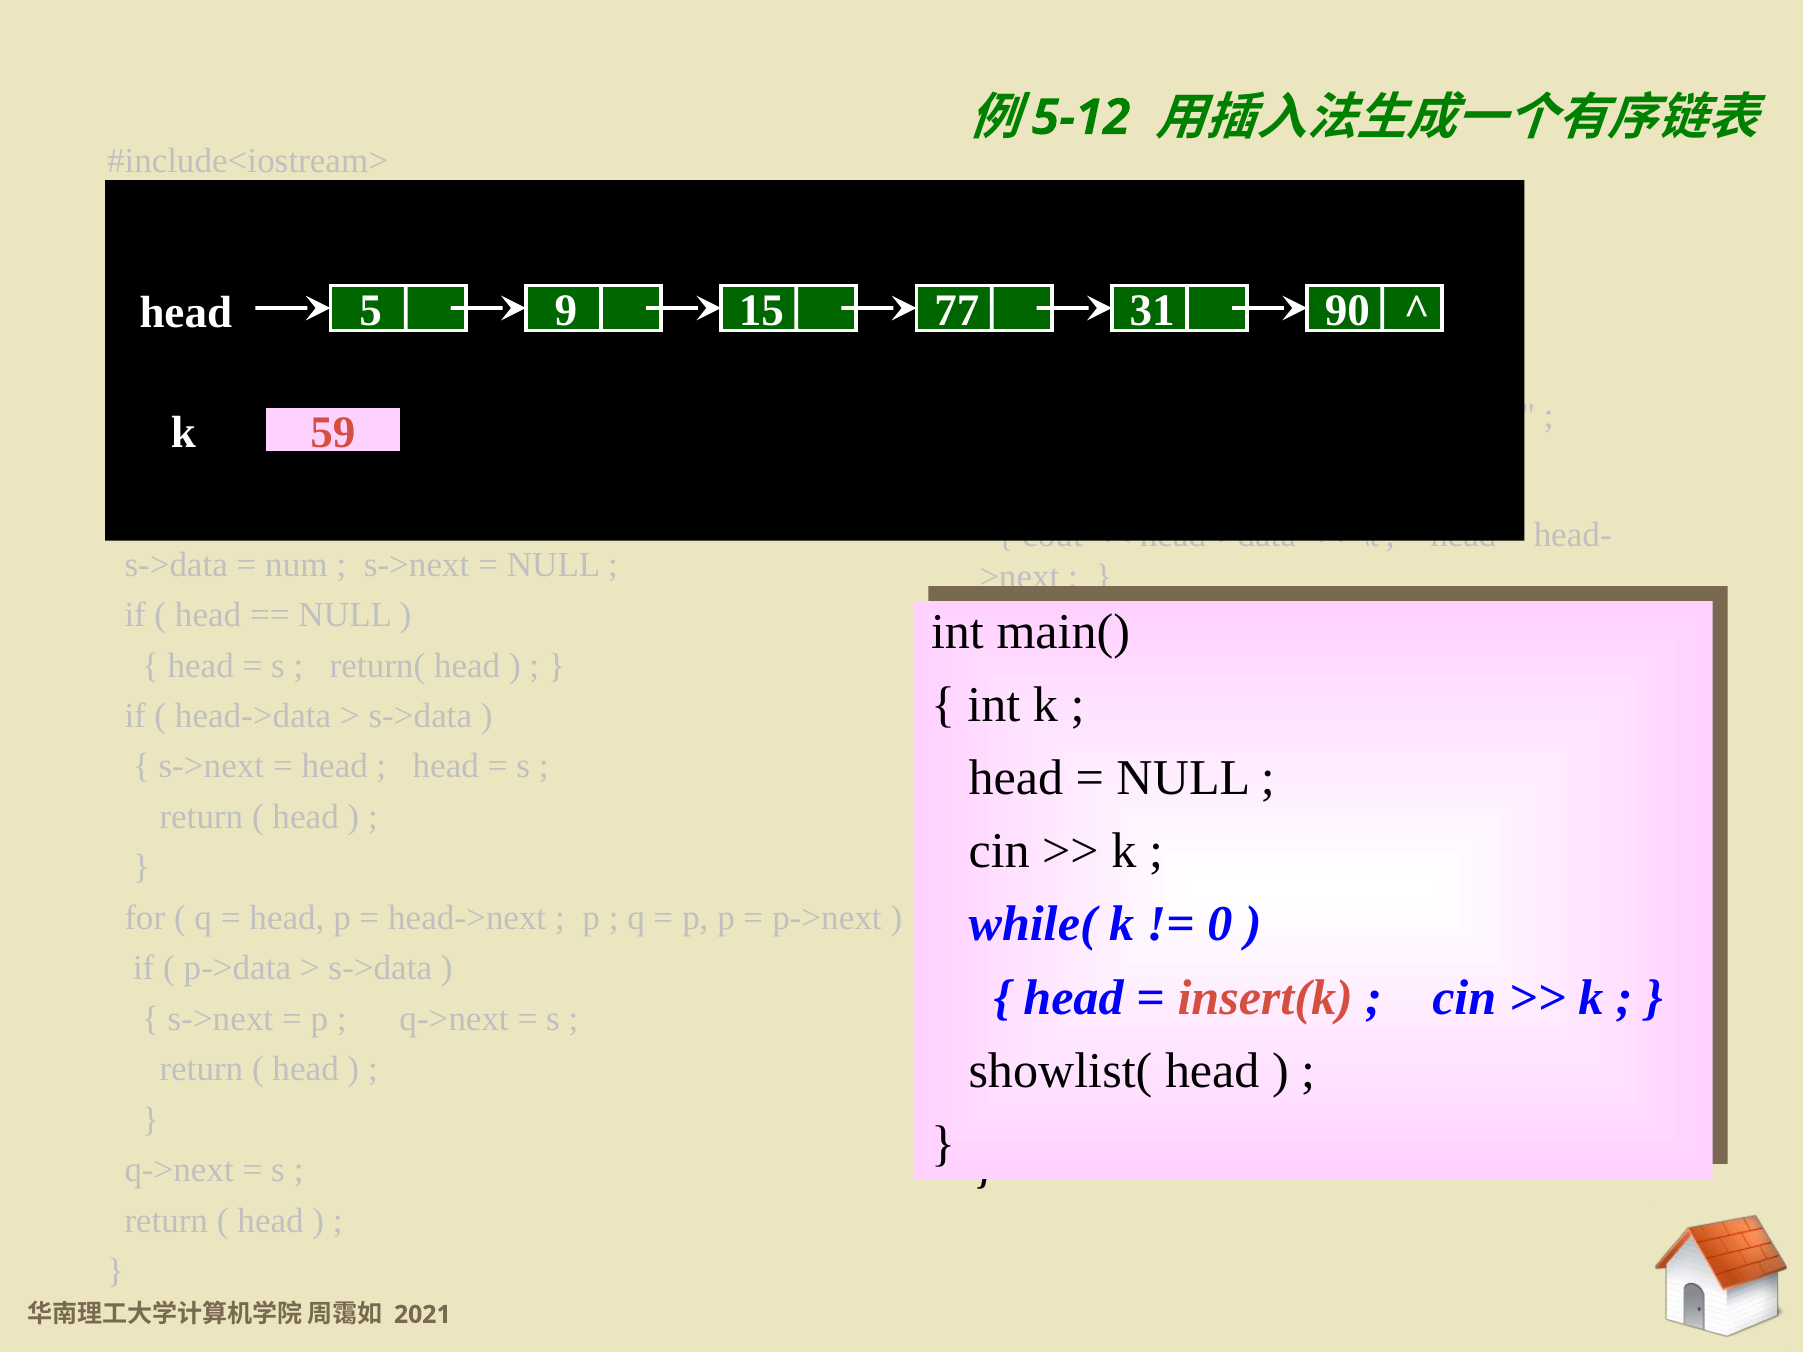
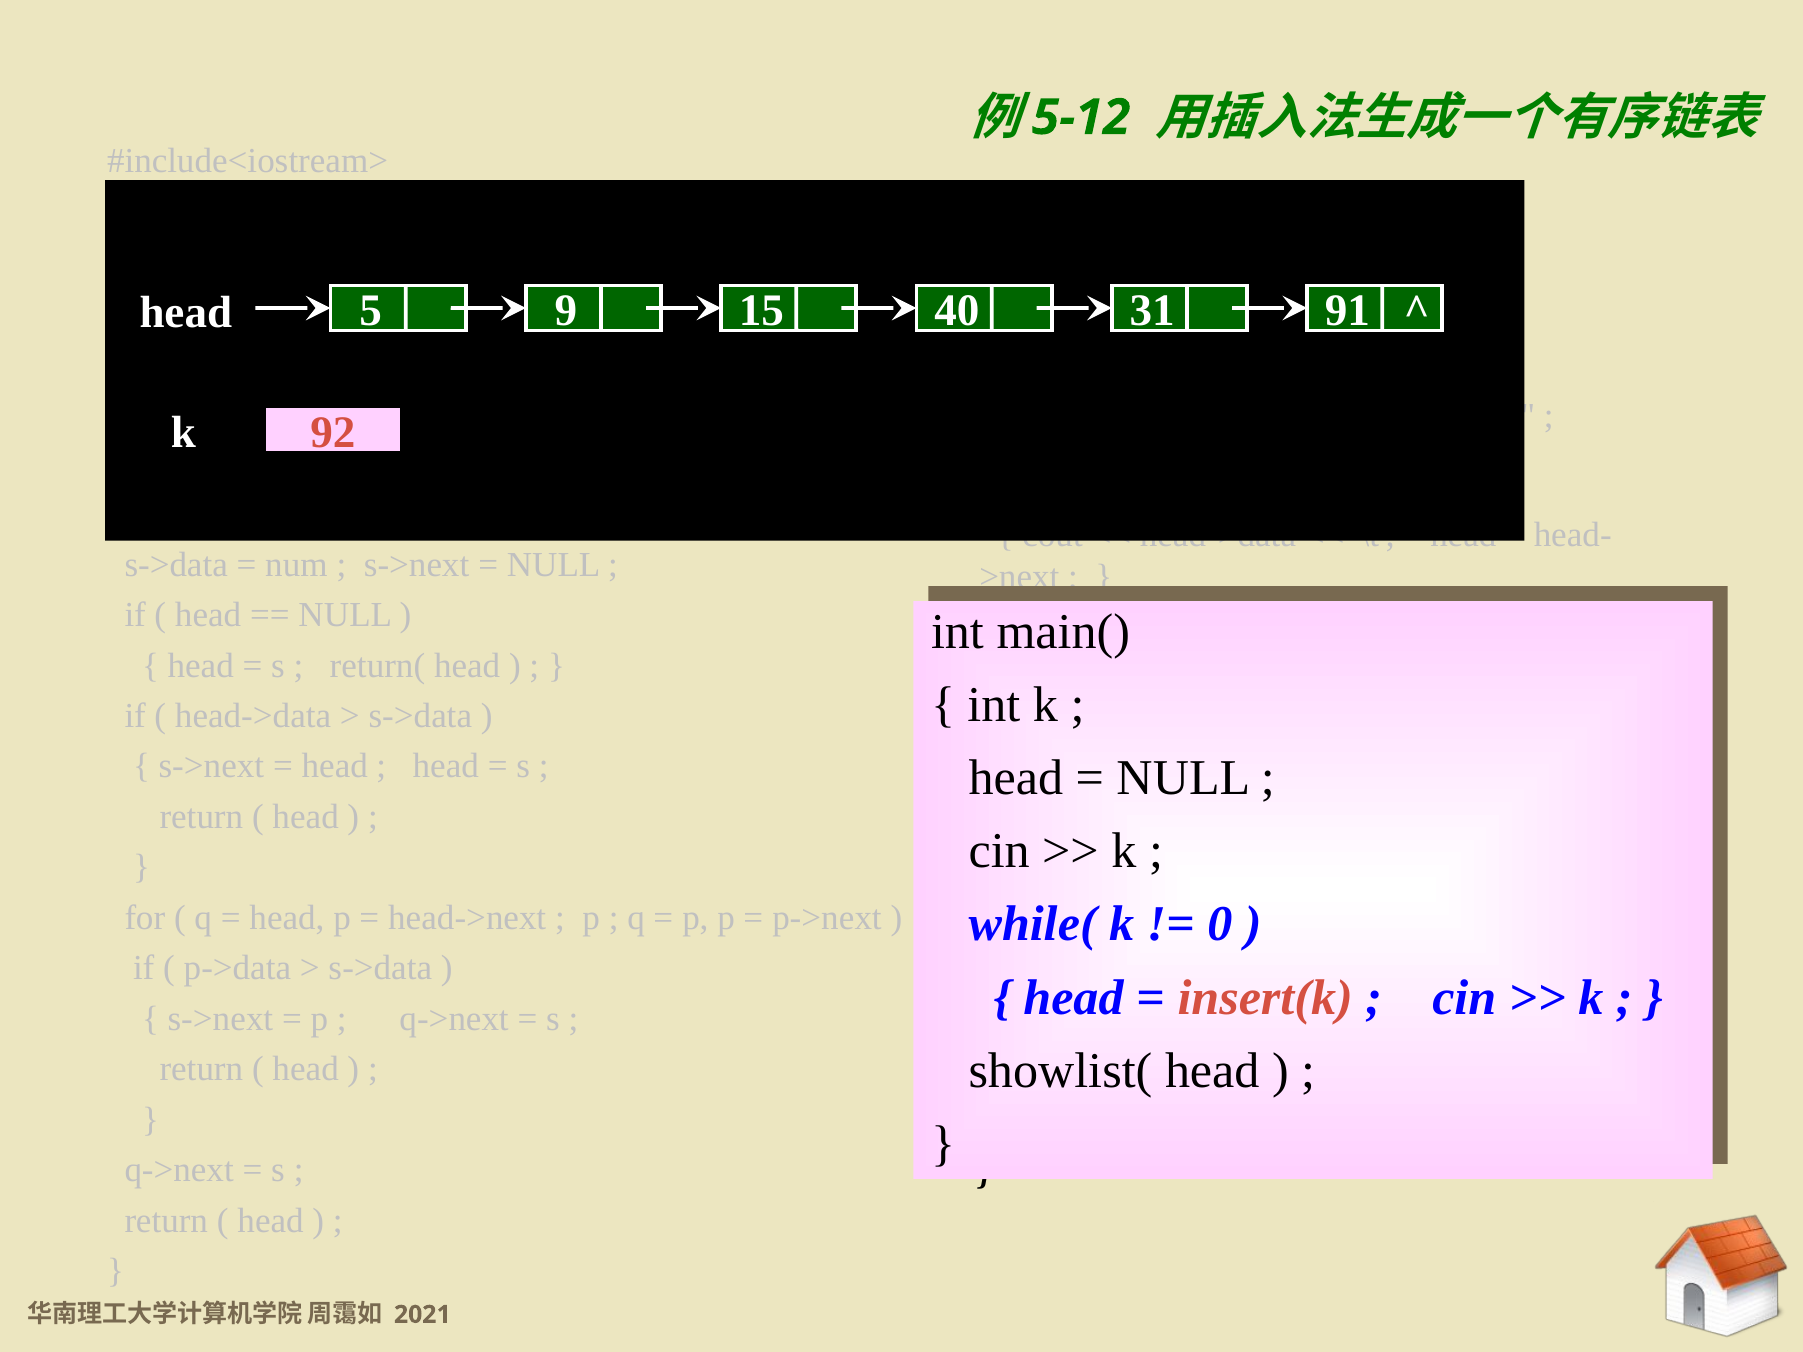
77: 77 -> 40 (957, 311)
90: 90 -> 91 (1347, 311)
59: 59 -> 92 (333, 433)
